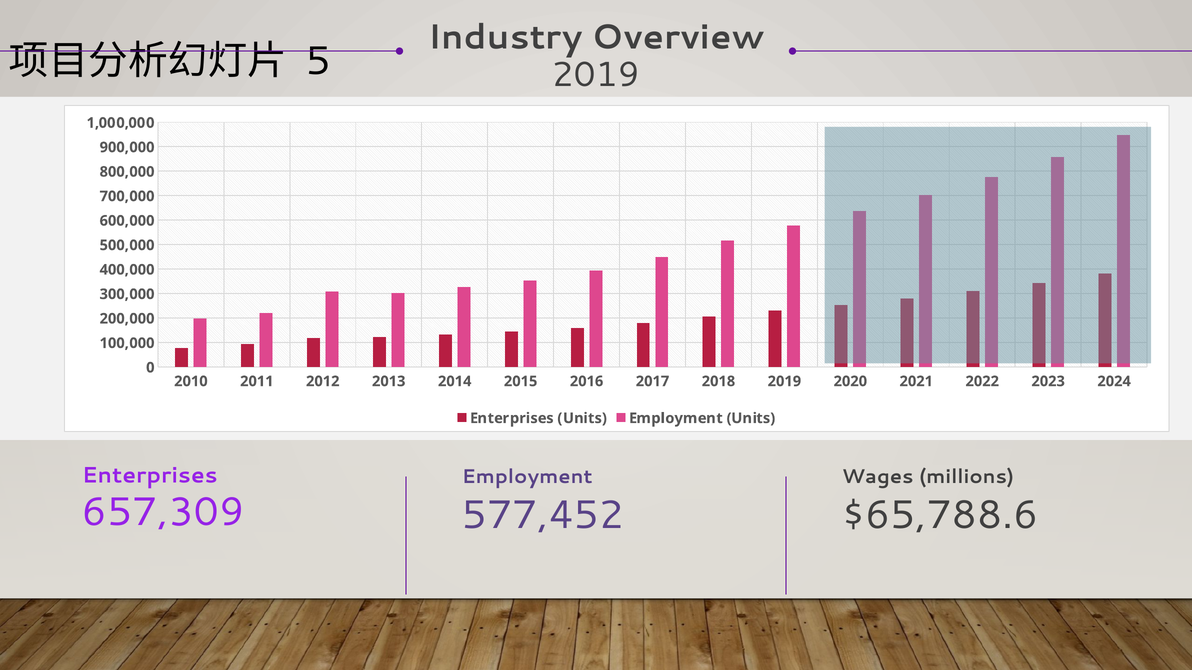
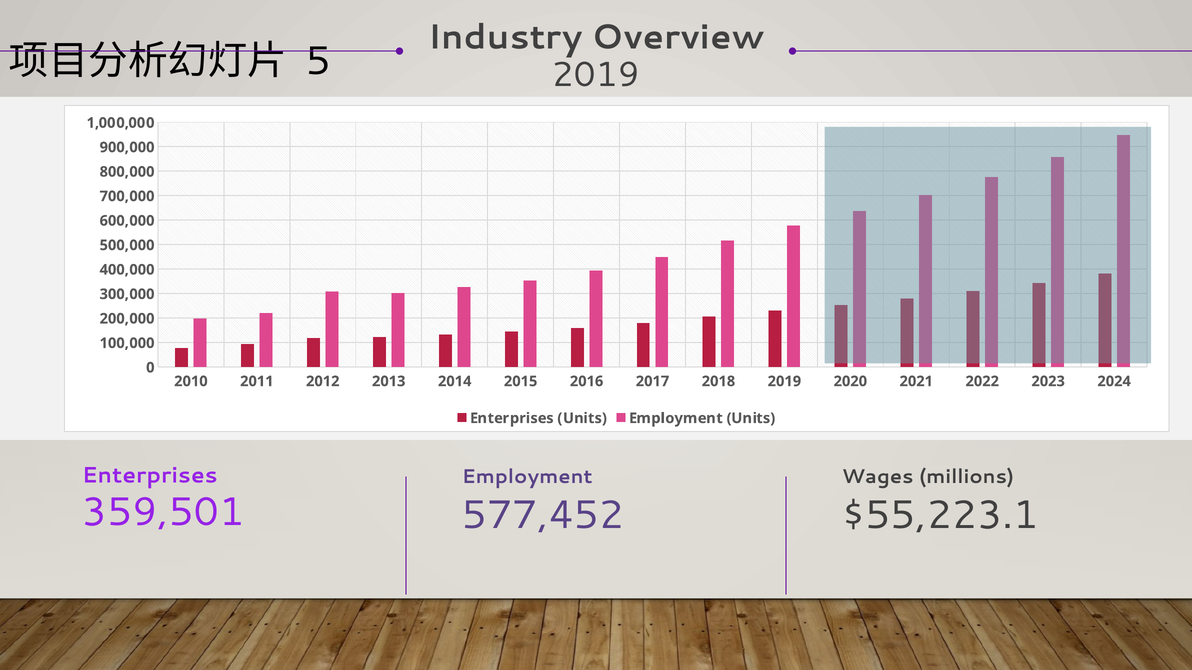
657,309: 657,309 -> 359,501 (163, 513)
$65,788.6: $65,788.6 -> $55,223.1 (940, 516)
